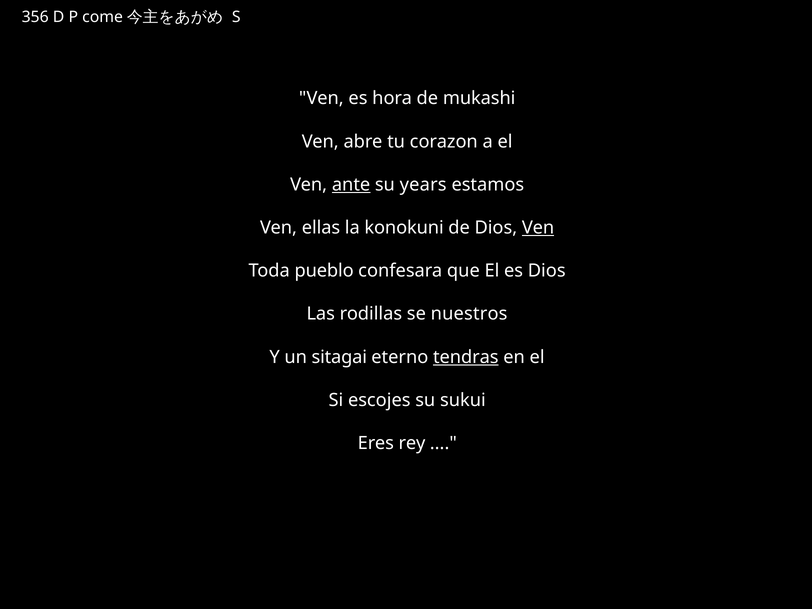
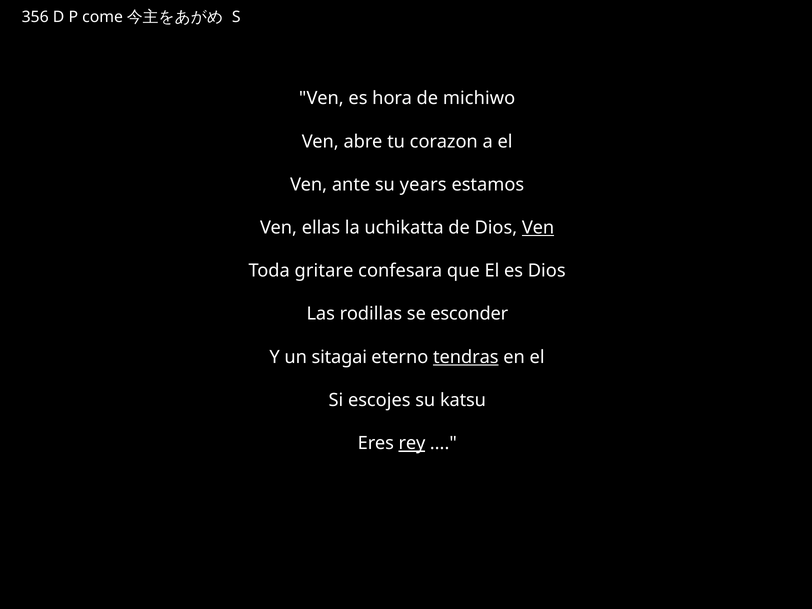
mukashi: mukashi -> michiwo (479, 98)
ante underline: present -> none (351, 185)
konokuni: konokuni -> uchikatta (404, 228)
pueblo: pueblo -> gritare (324, 271)
nuestros: nuestros -> esconder (469, 314)
sukui: sukui -> katsu (463, 400)
rey underline: none -> present (412, 443)
